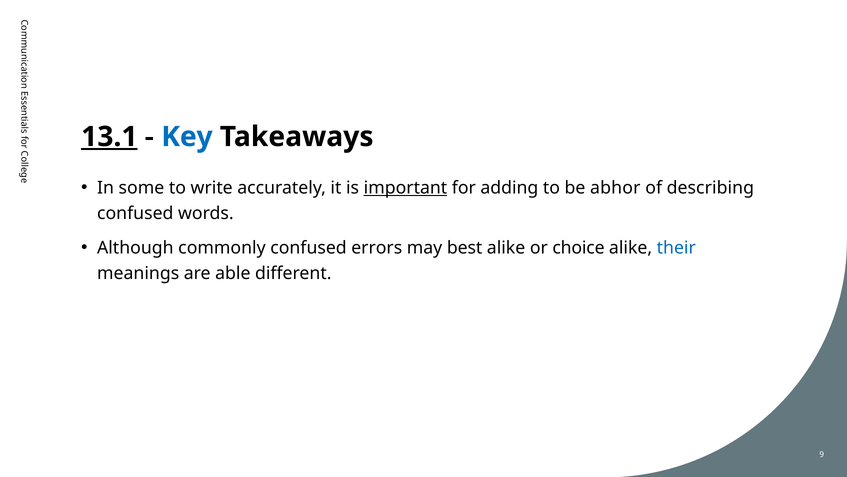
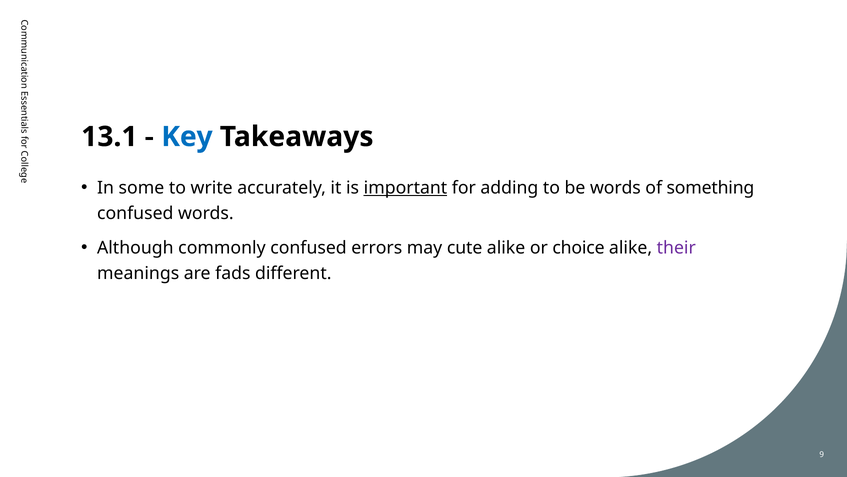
13.1 underline: present -> none (109, 137)
be abhor: abhor -> words (615, 188)
describing: describing -> something (710, 188)
best: best -> cute (465, 248)
their colour: blue -> purple (676, 248)
able: able -> fads (233, 273)
